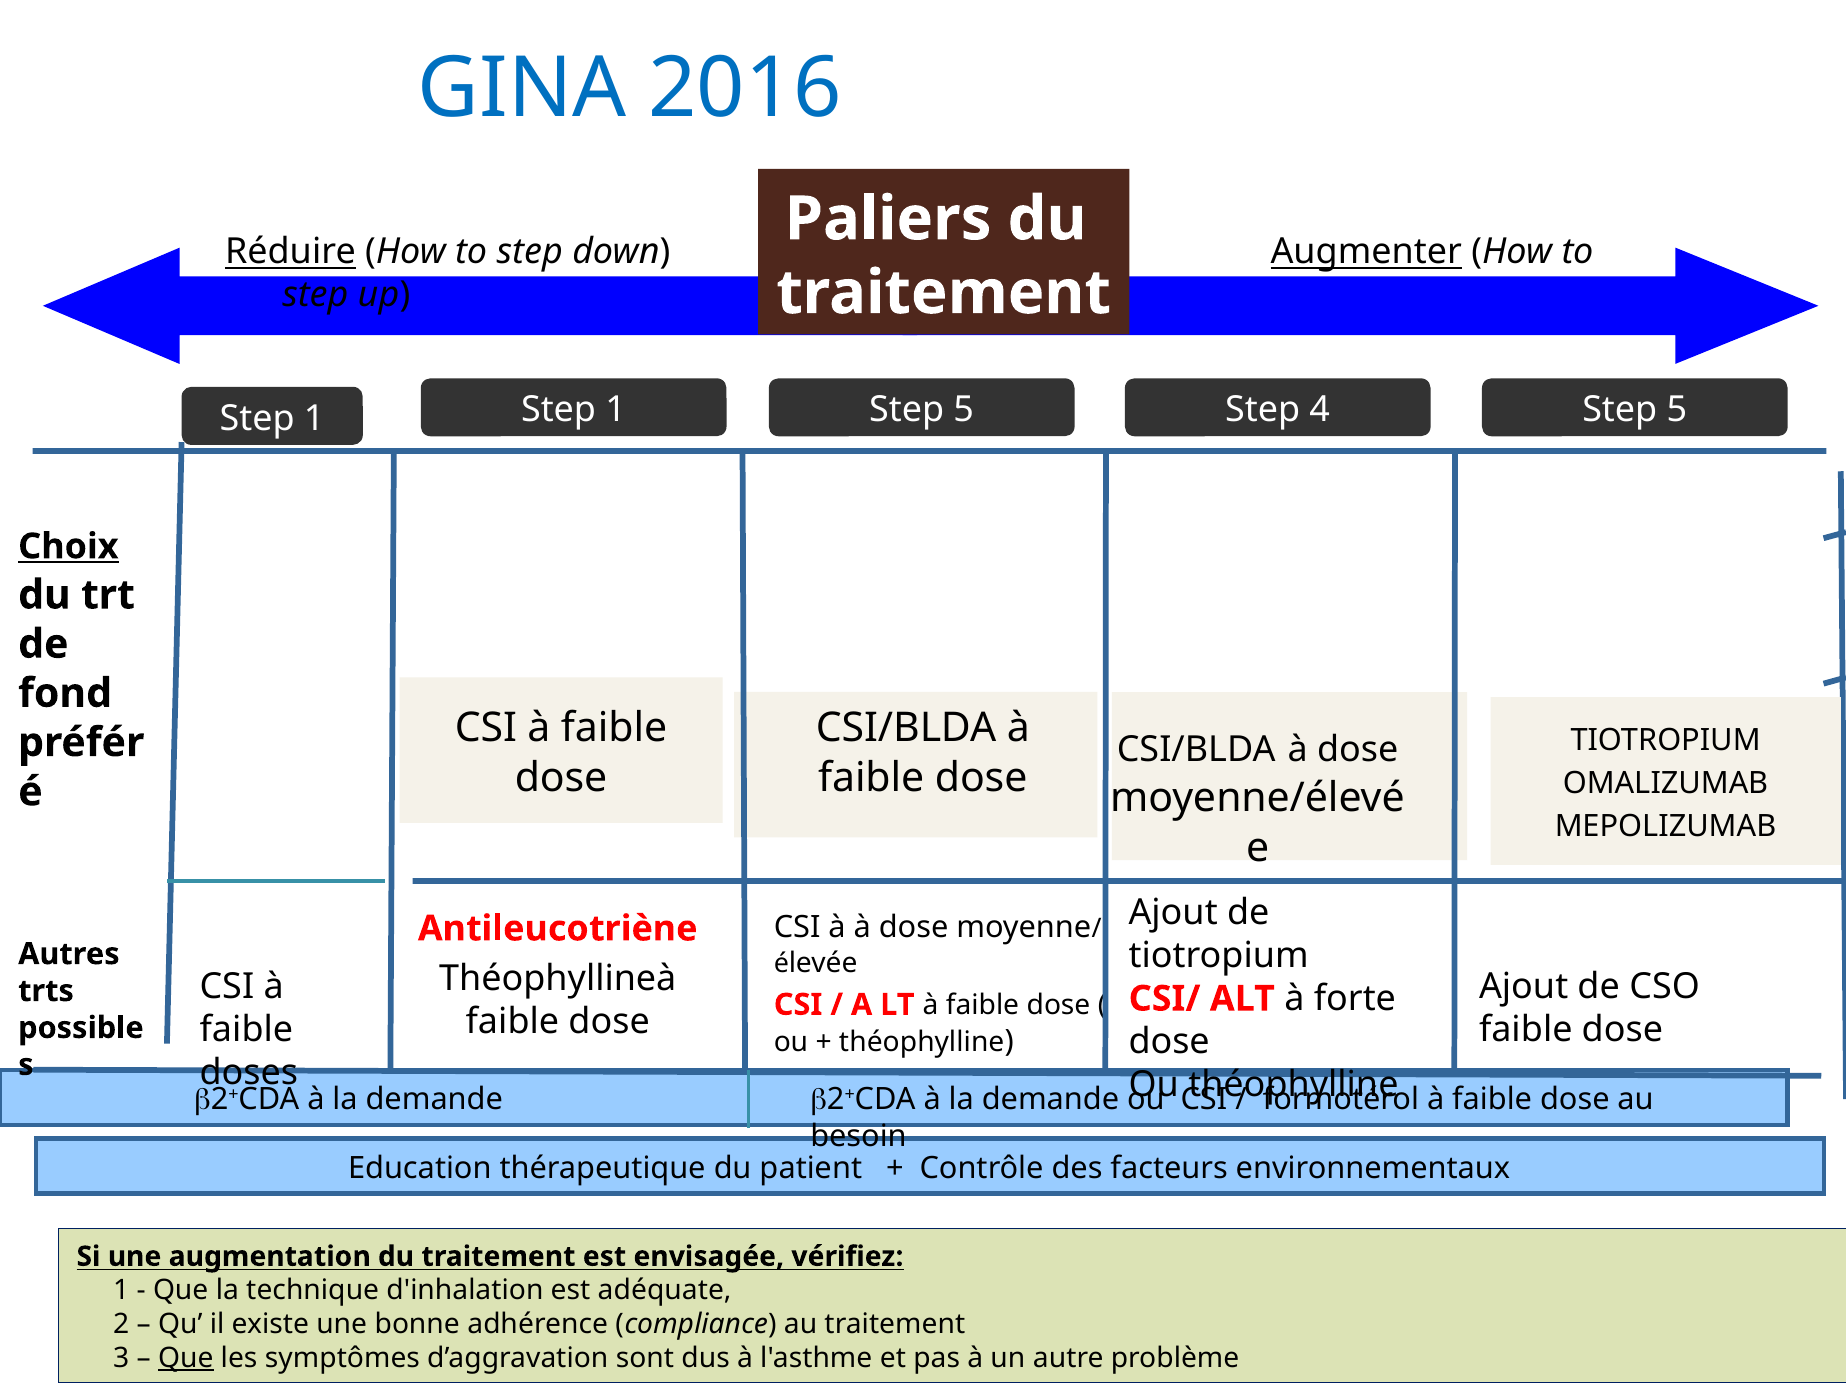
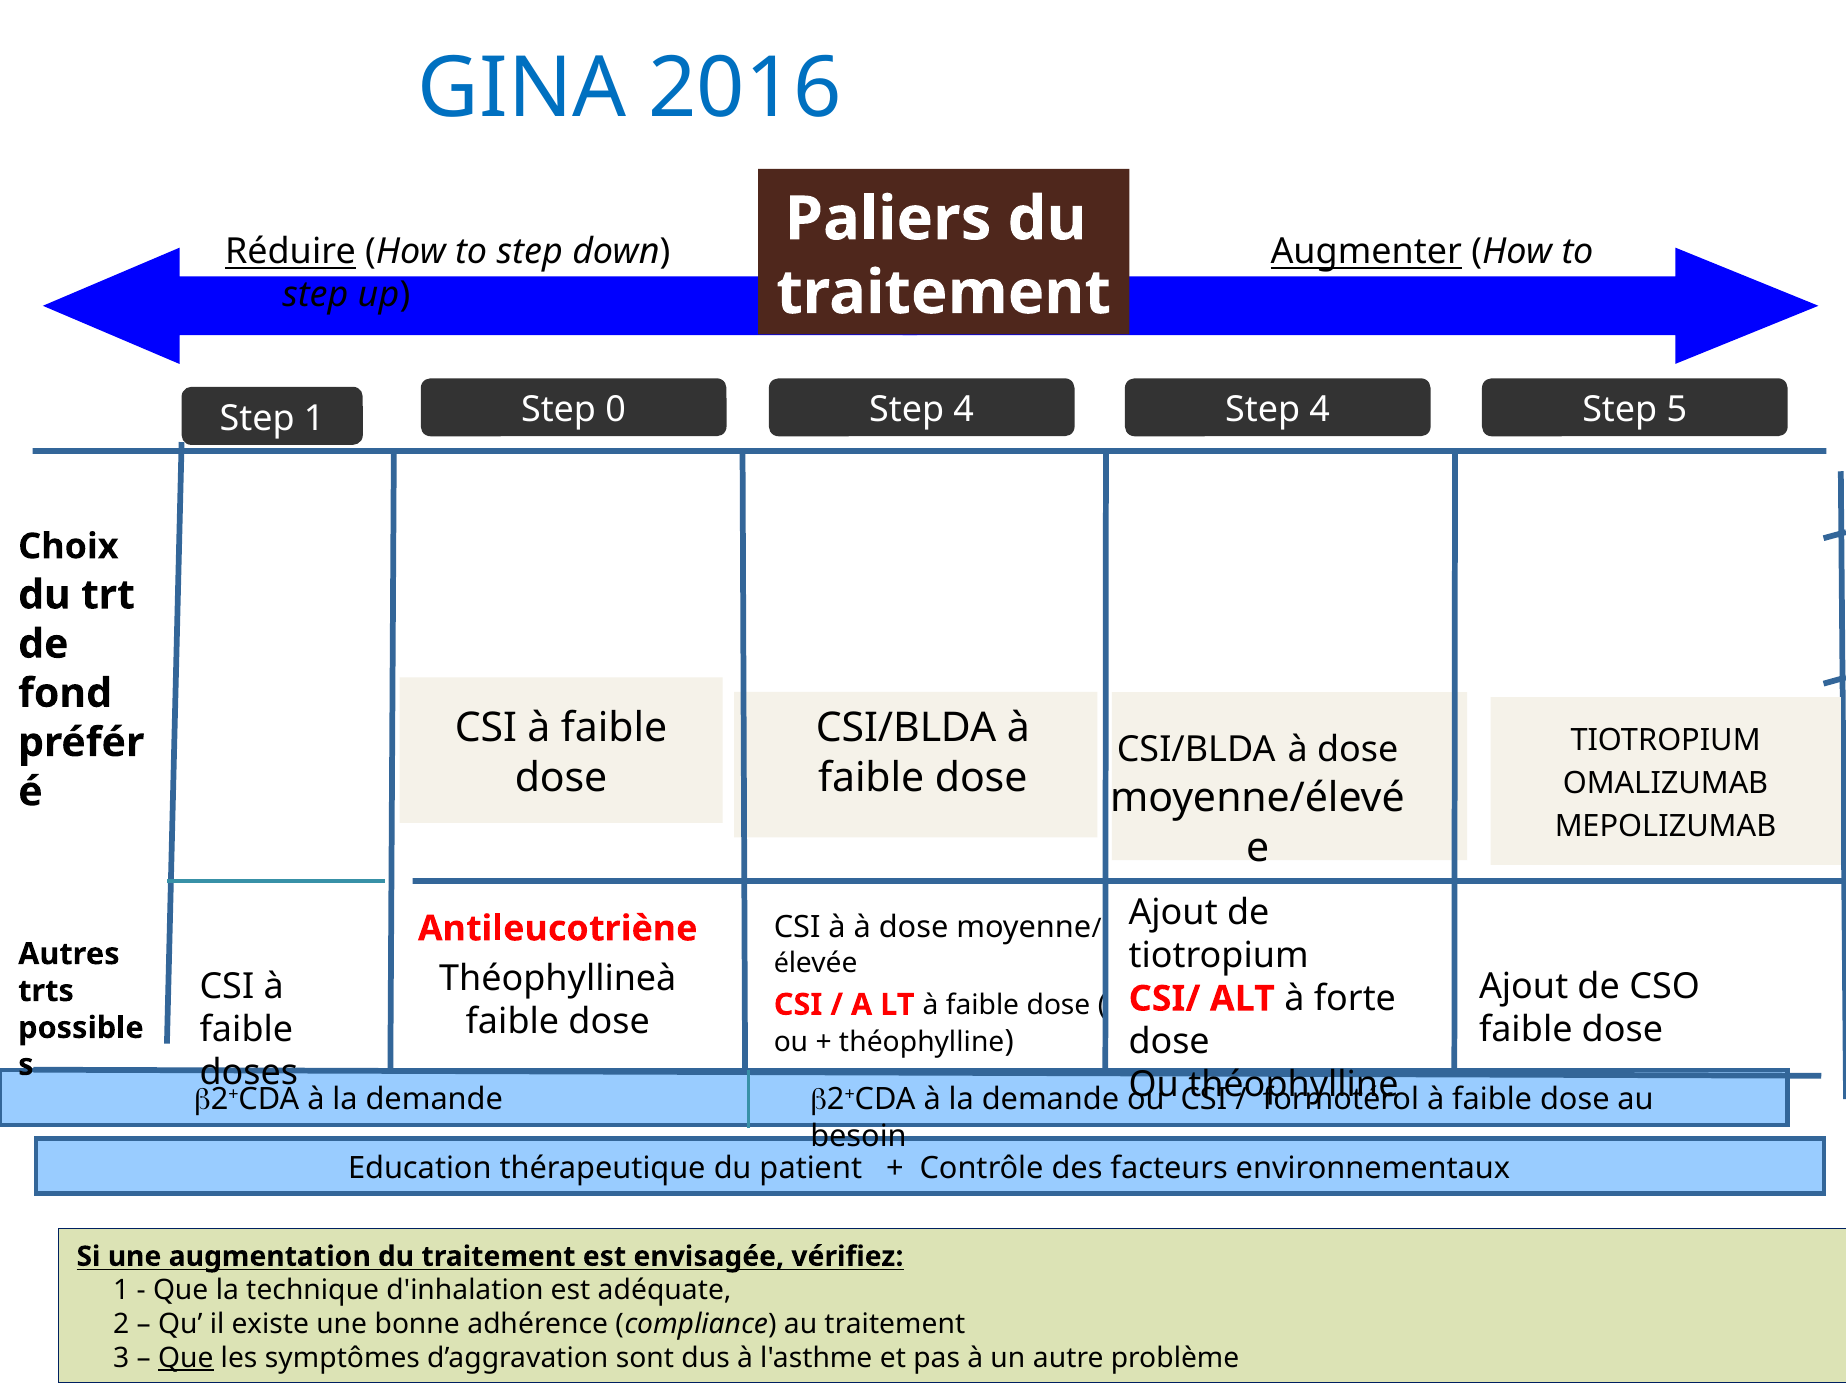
1: 1 -> 0 (616, 410)
5: 5 -> 4 (964, 410)
Choix underline: present -> none (68, 547)
